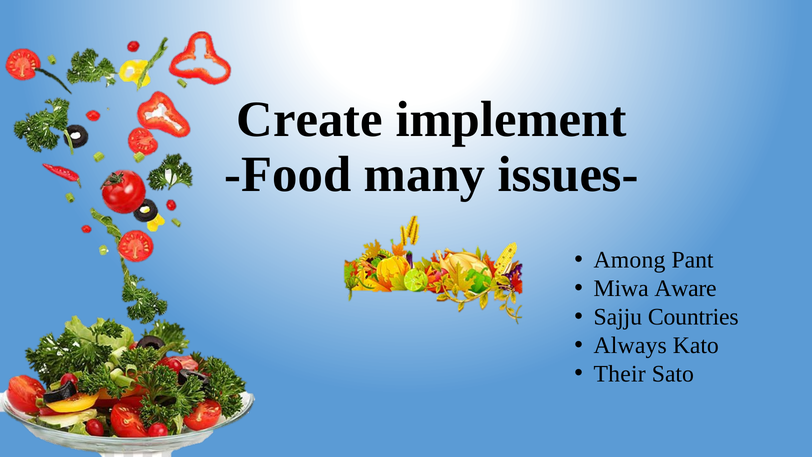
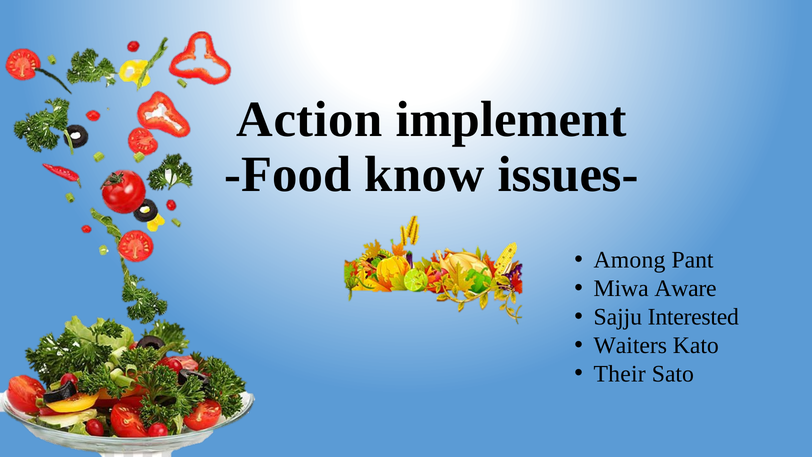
Create: Create -> Action (309, 120)
many: many -> know (424, 174)
Countries: Countries -> Interested (693, 317)
Always: Always -> Waiters (630, 345)
